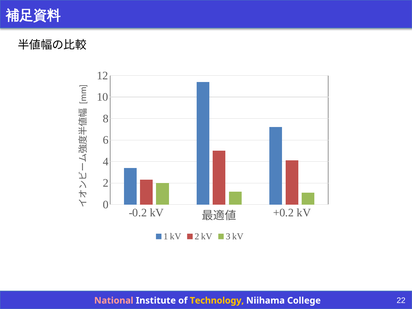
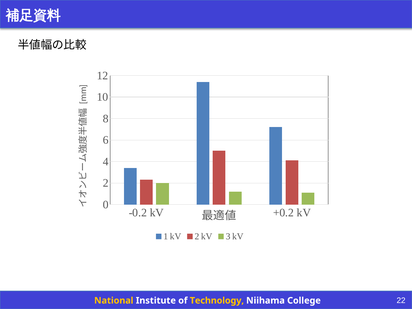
National colour: pink -> yellow (114, 301)
